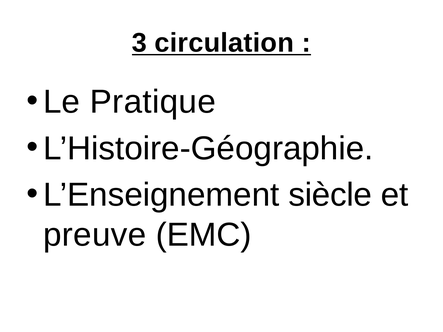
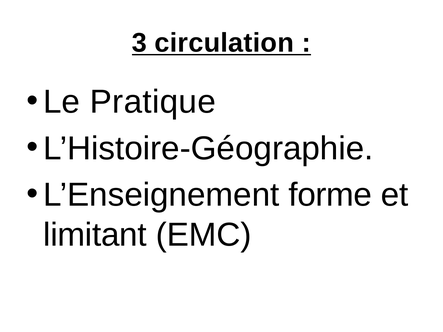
siècle: siècle -> forme (330, 195)
preuve: preuve -> limitant (95, 235)
